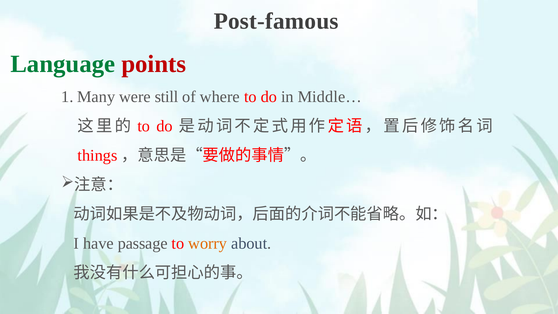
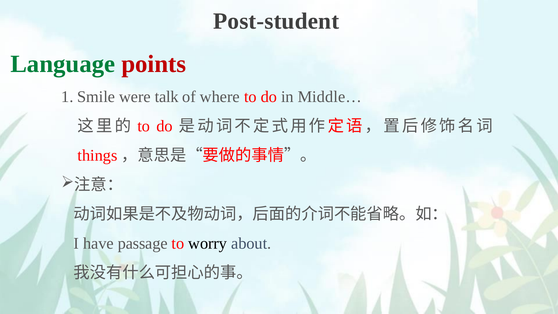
Post-famous: Post-famous -> Post-student (276, 21)
Many: Many -> Smile (96, 97)
still: still -> talk (167, 97)
worry colour: orange -> black (208, 243)
